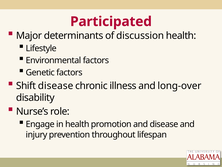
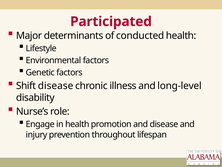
discussion: discussion -> conducted (140, 35)
long-over: long-over -> long-level (180, 86)
